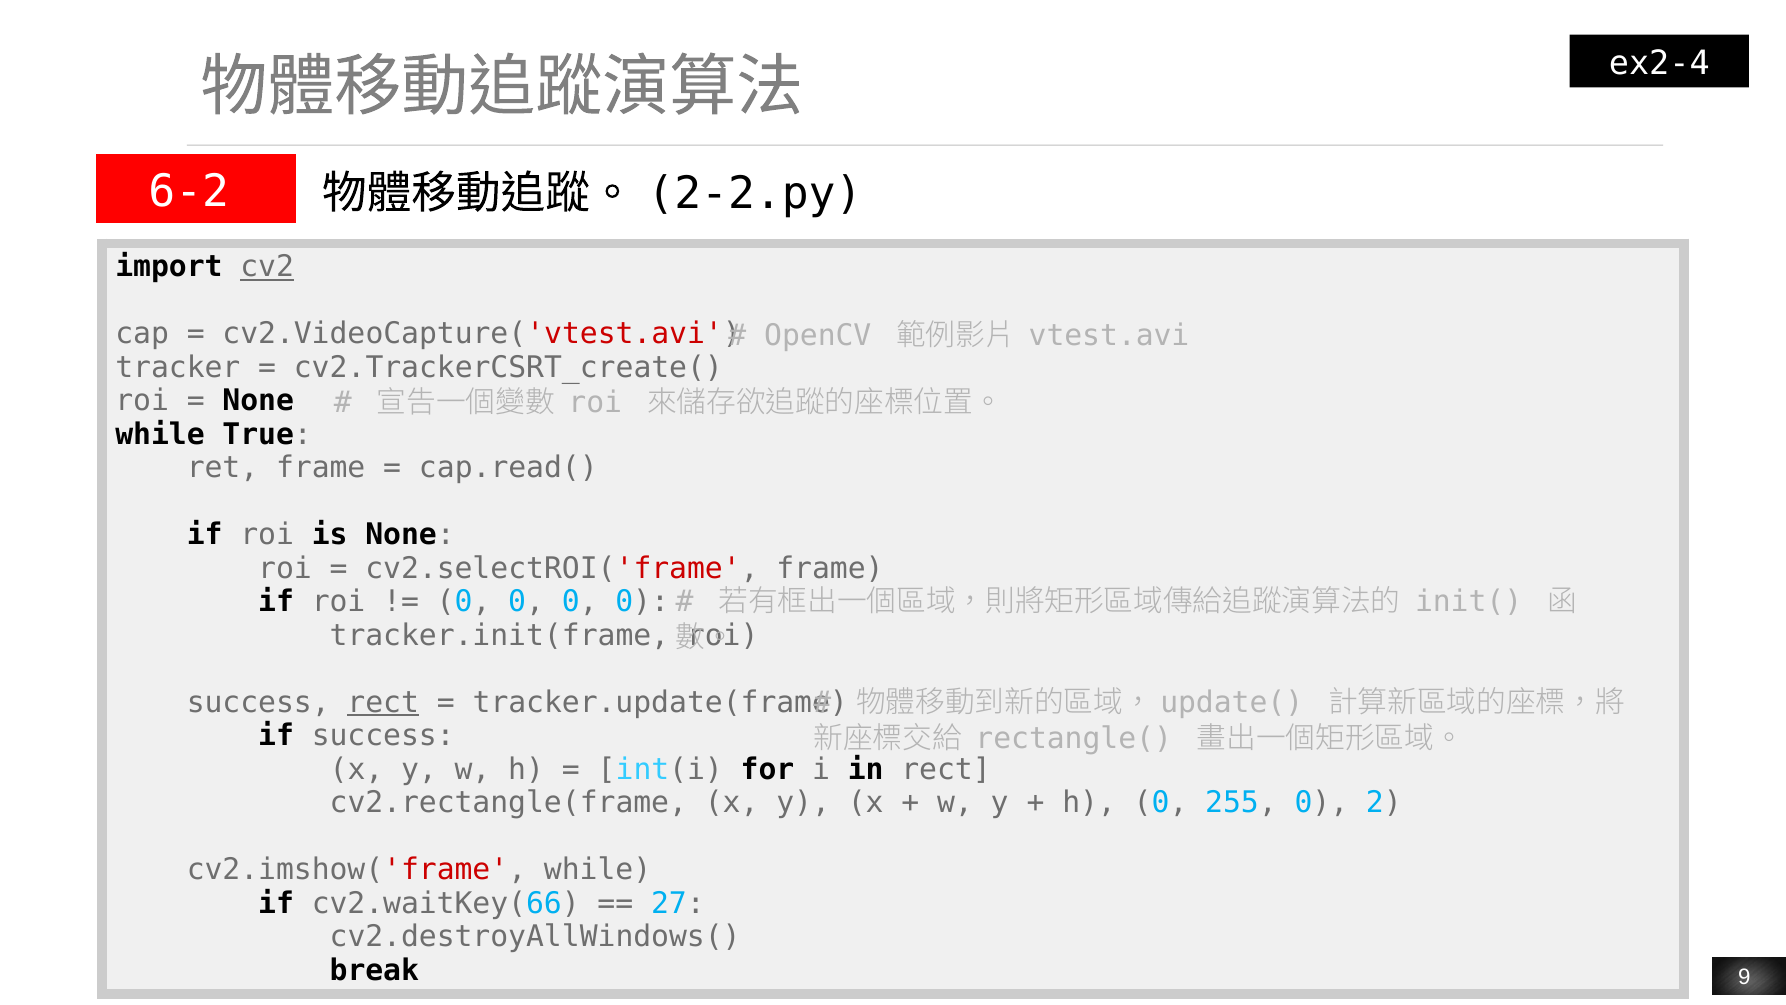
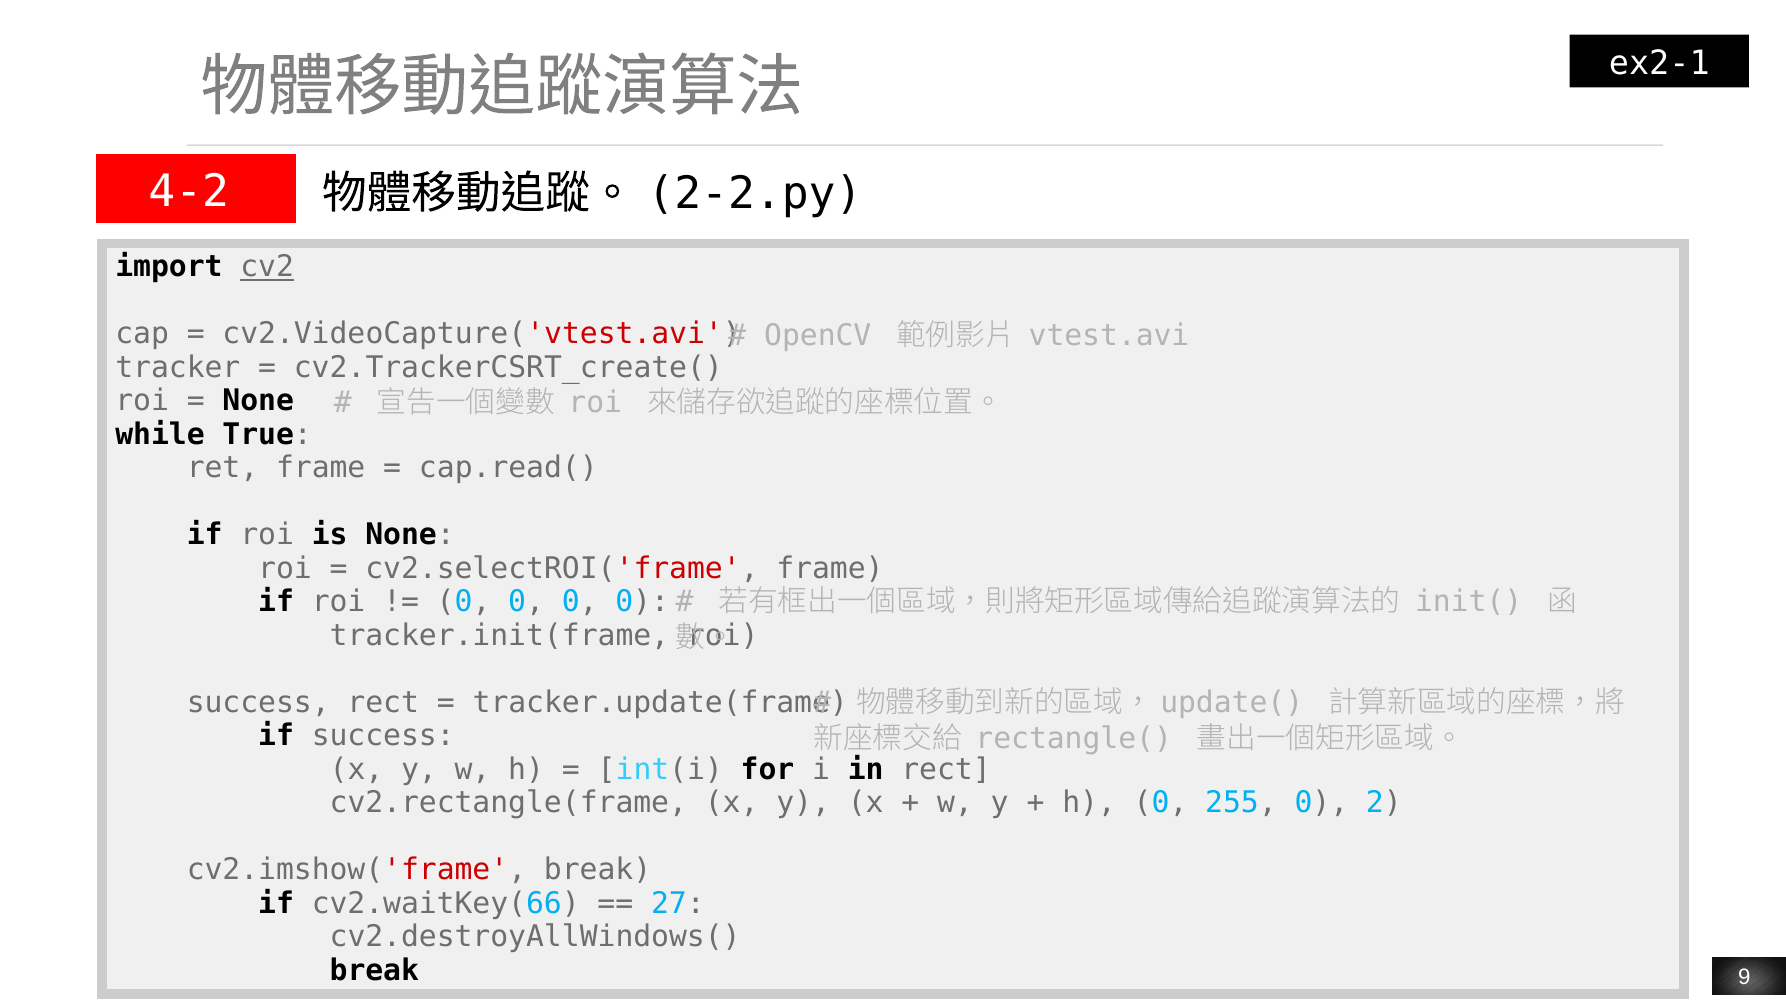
ex2-4: ex2-4 -> ex2-1 (1659, 63)
6-2: 6-2 -> 4-2 (189, 192)
rect underline: present -> none (383, 702)
cv2.imshow('frame while: while -> break (598, 870)
